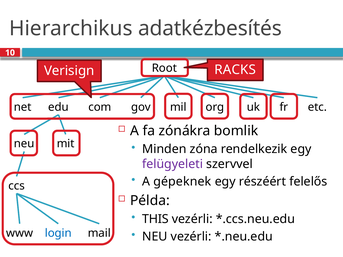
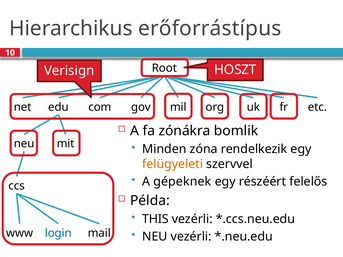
adatkézbesítés: adatkézbesítés -> erőforrástípus (210, 29)
RACKS: RACKS -> HOSZT (235, 70)
felügyeleti colour: purple -> orange (173, 164)
